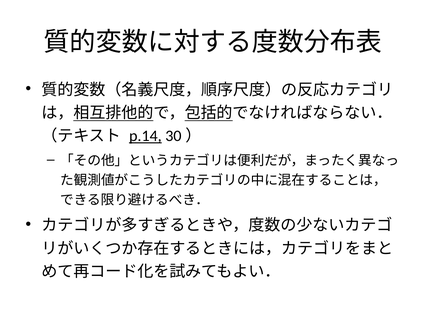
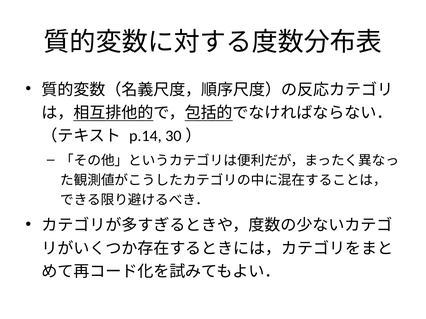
p.14 underline: present -> none (145, 136)
